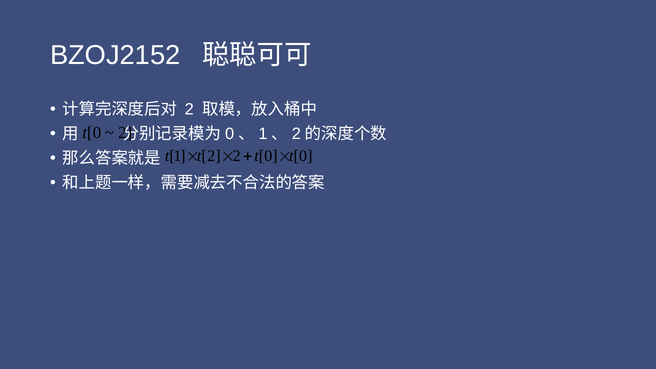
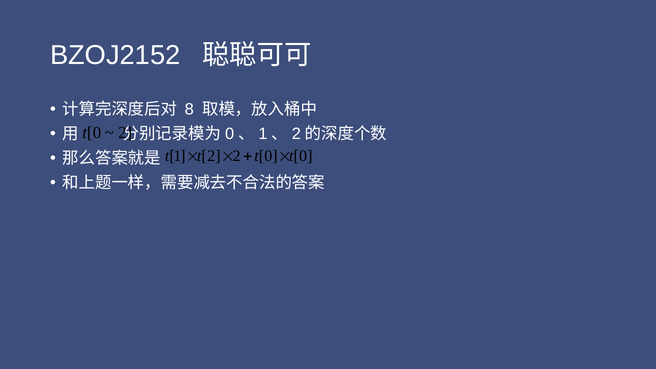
2: 2 -> 8 (189, 109)
